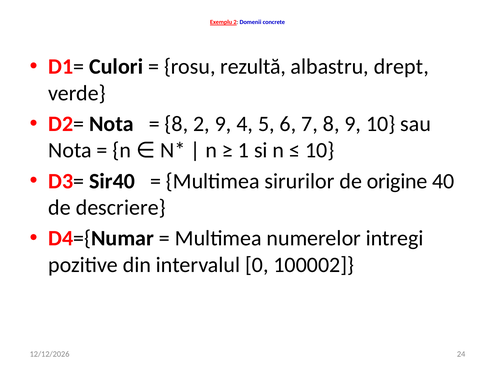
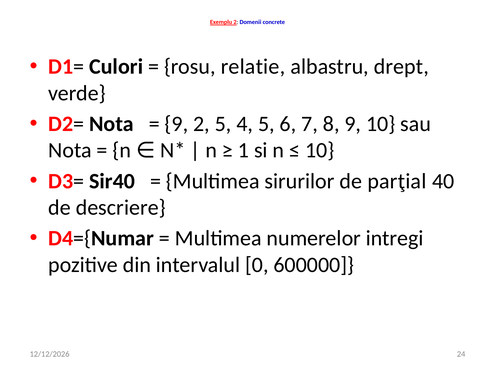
rezultă: rezultă -> relatie (253, 67)
8: 8 -> 9 (176, 124)
2 9: 9 -> 5 (223, 124)
origine: origine -> parţial (397, 181)
100002: 100002 -> 600000 (314, 265)
